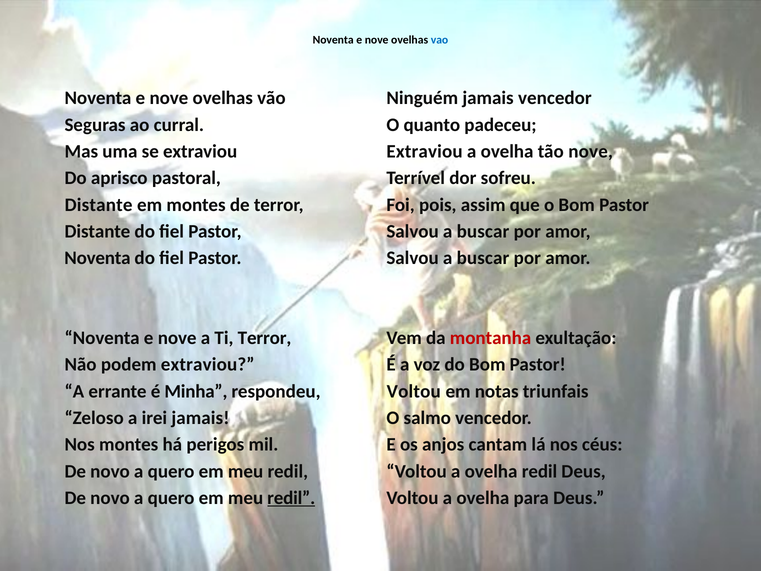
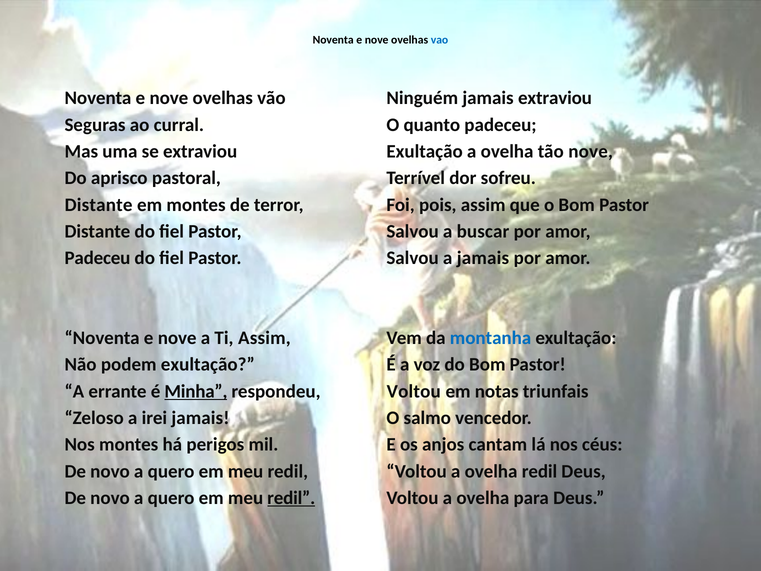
jamais vencedor: vencedor -> extraviou (555, 98)
Extraviou: Extraviou -> Exultação (425, 151)
Noventa: Noventa -> Padeceu (97, 258)
buscar: buscar -> jamais (483, 258)
Ti Terror: Terror -> Assim (264, 338)
montanha colour: red -> blue (491, 338)
podem extraviou: extraviou -> exultação (208, 365)
Minha underline: none -> present (196, 391)
